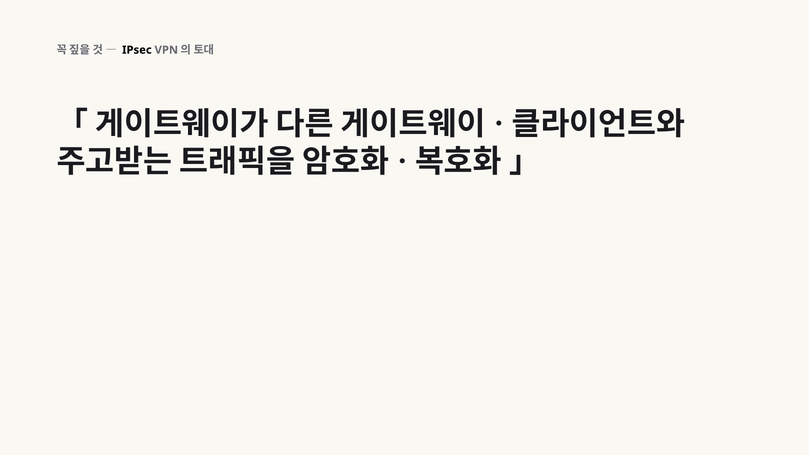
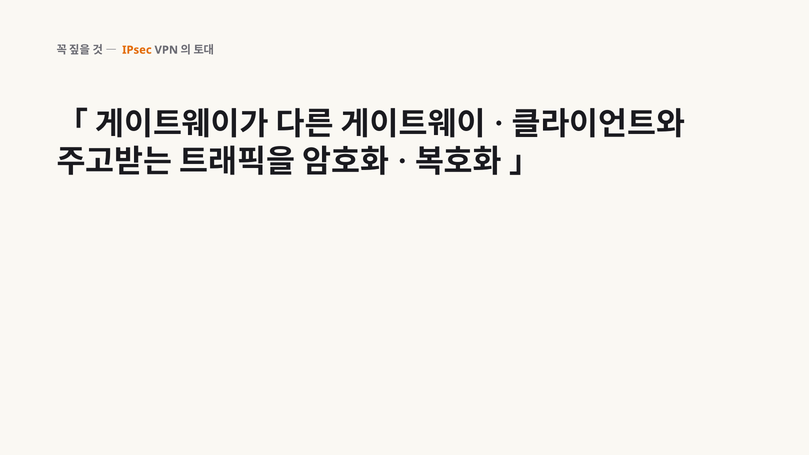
IPsec colour: black -> orange (137, 50)
